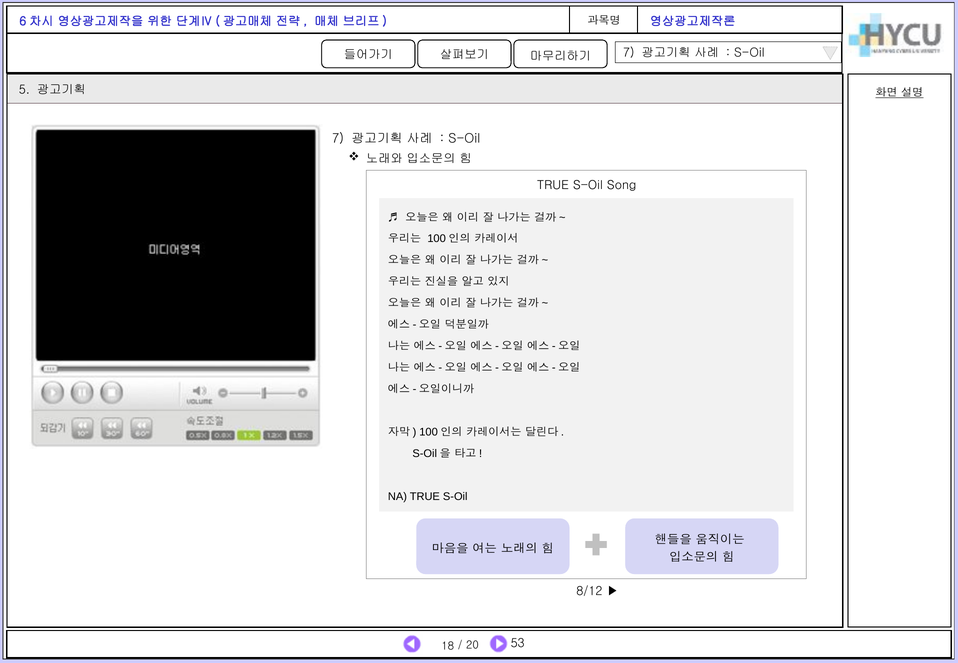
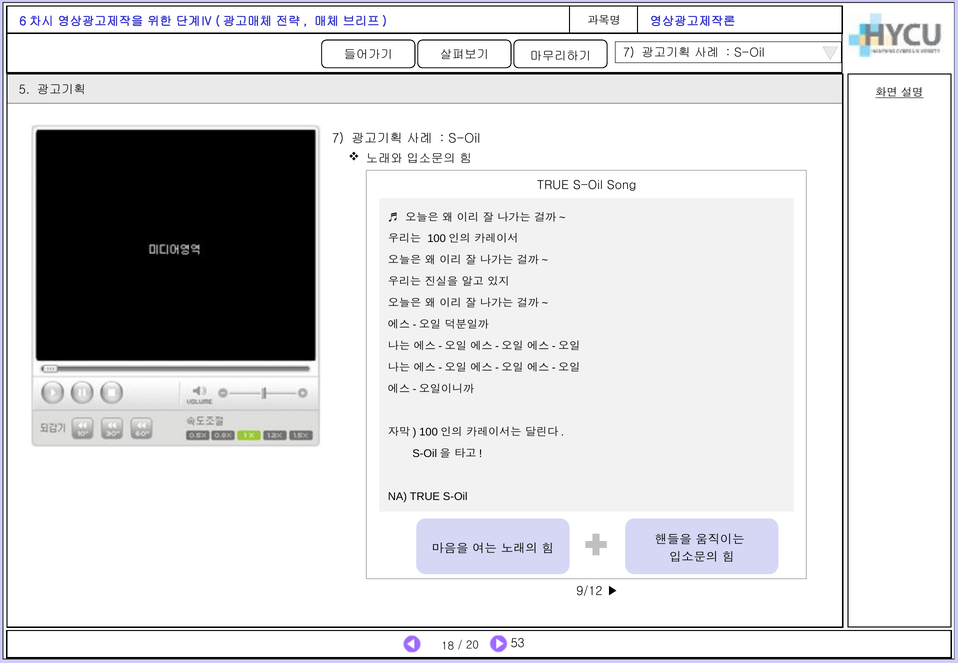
8/12: 8/12 -> 9/12 (589, 592)
